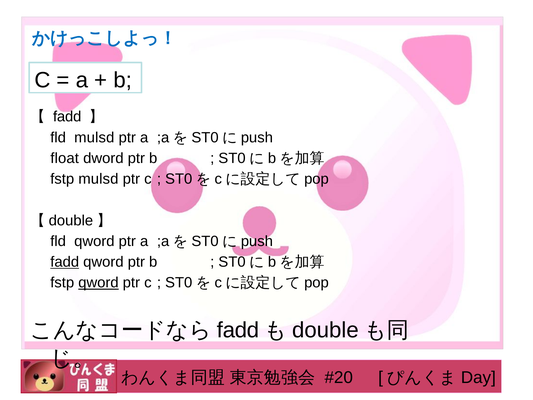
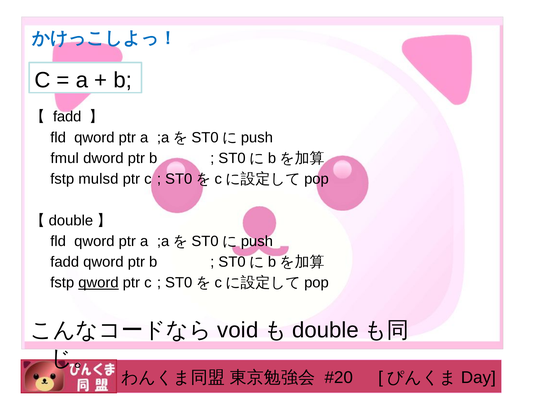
mulsd: mulsd -> qword (94, 137)
float: float -> fmul (65, 158)
fadd underline: present -> none (65, 262)
fadd: fadd -> void (238, 330)
